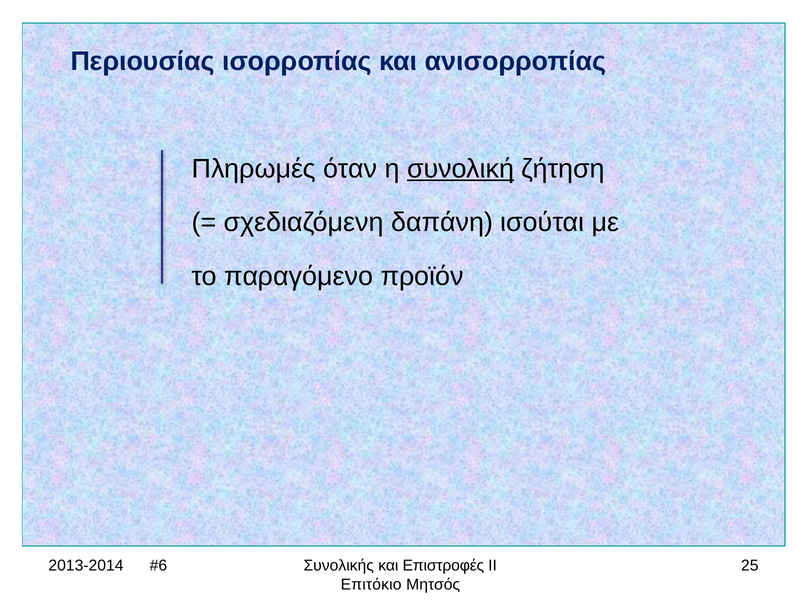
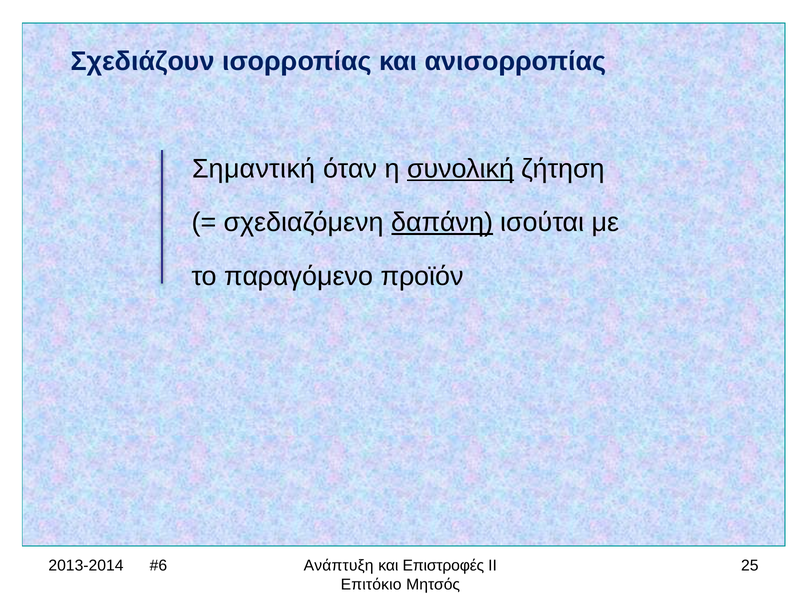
Περιουσίας: Περιουσίας -> Σχεδιάζουν (143, 61)
Πληρωμές: Πληρωμές -> Σημαντική (254, 169)
δαπάνη underline: none -> present (442, 223)
Συνολικής: Συνολικής -> Ανάπτυξη (339, 566)
